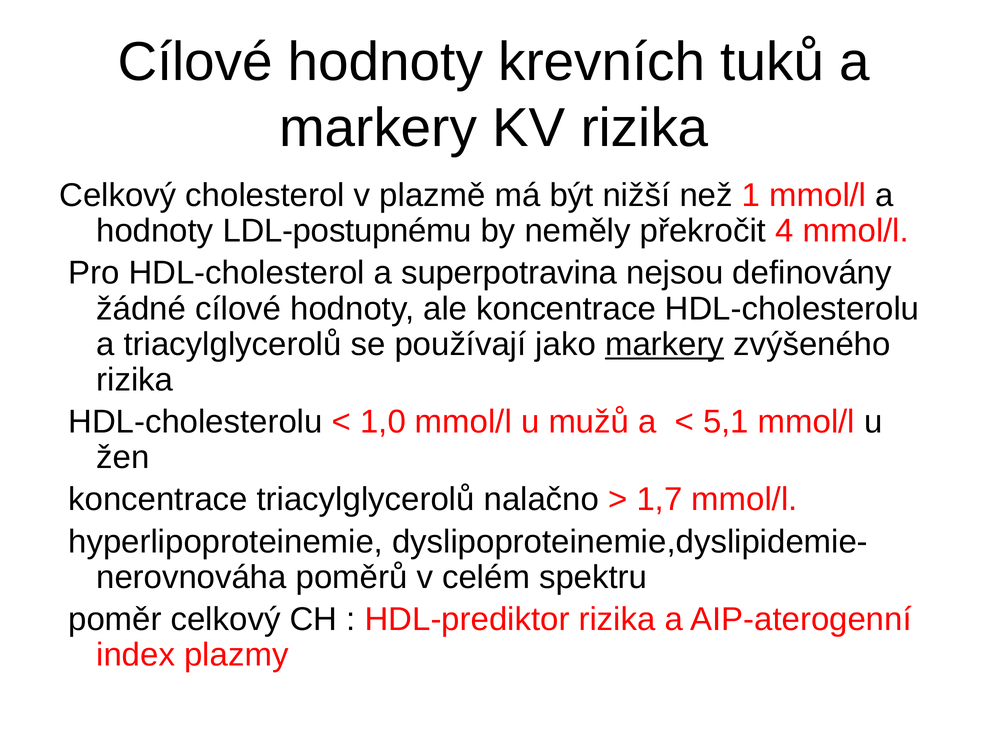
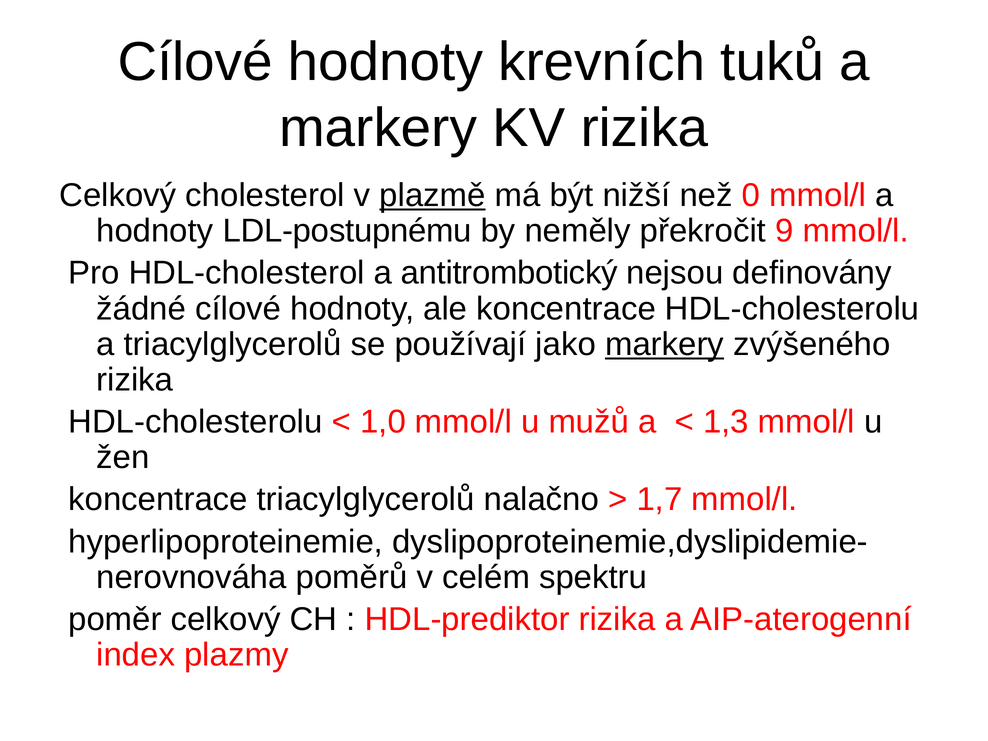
plazmě underline: none -> present (432, 195)
1: 1 -> 0 (751, 195)
4: 4 -> 9 (785, 231)
superpotravina: superpotravina -> antitrombotický (509, 273)
5,1: 5,1 -> 1,3 (726, 422)
